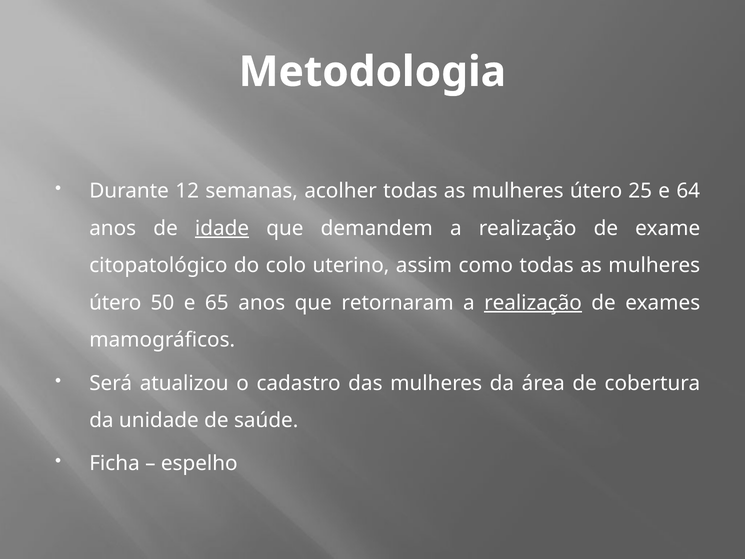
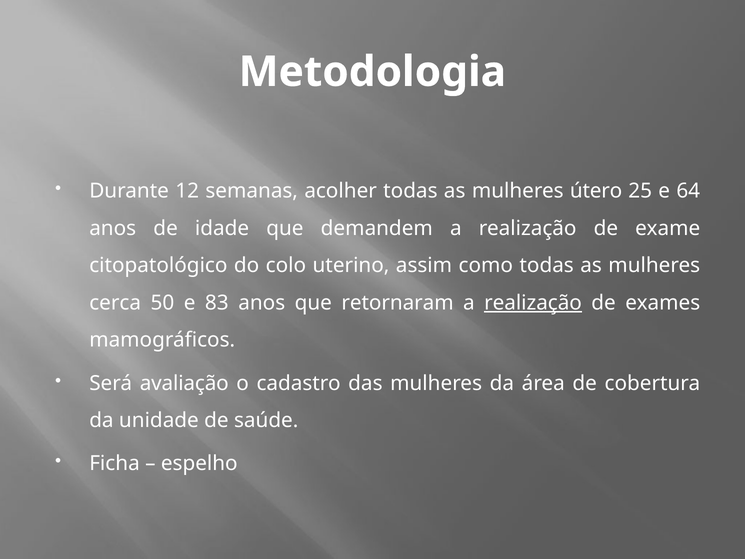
idade underline: present -> none (222, 228)
útero: útero -> cerca (115, 303)
65: 65 -> 83 (217, 303)
atualizou: atualizou -> avaliação (184, 383)
